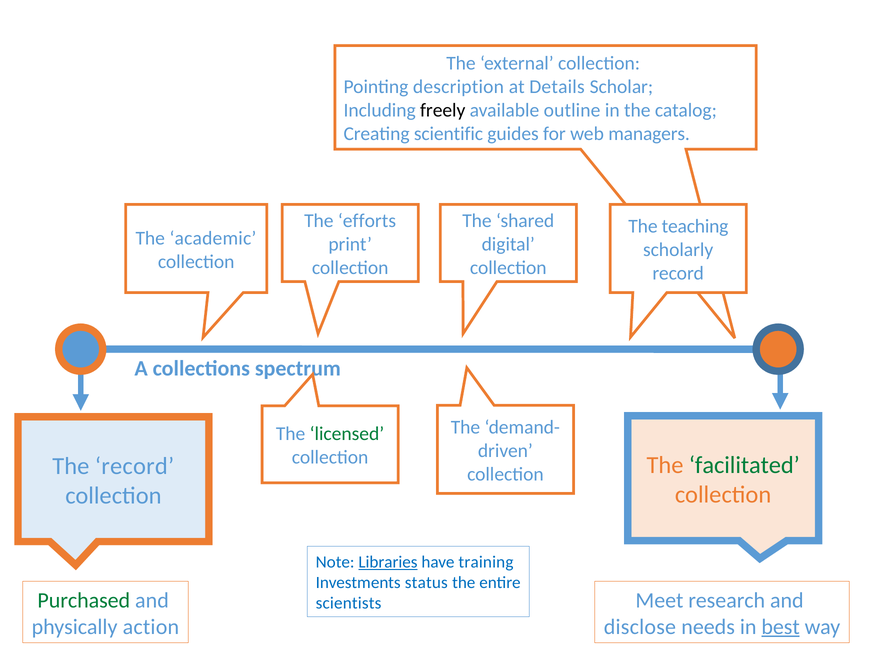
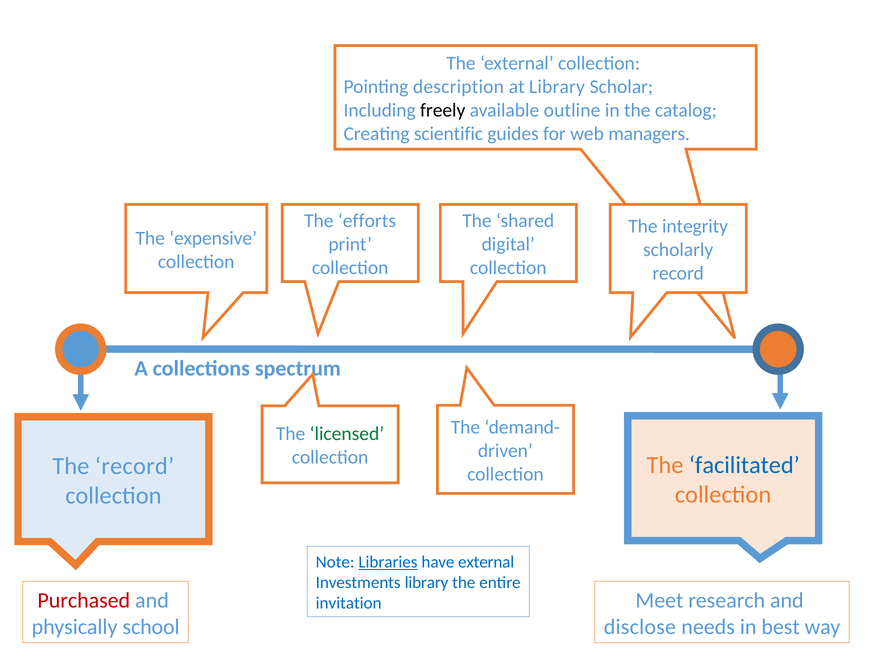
at Details: Details -> Library (557, 87)
teaching: teaching -> integrity (695, 226)
academic: academic -> expensive (213, 238)
facilitated colour: green -> blue (744, 465)
have training: training -> external (486, 562)
Investments status: status -> library (426, 583)
Purchased colour: green -> red (84, 600)
scientists: scientists -> invitation (349, 603)
action: action -> school (151, 627)
best underline: present -> none (781, 627)
